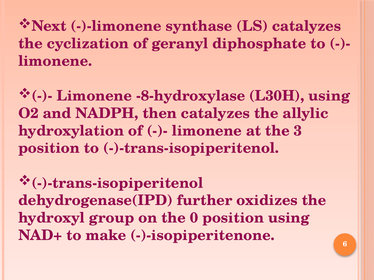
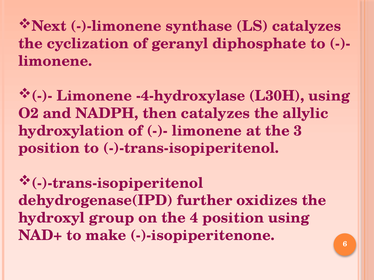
-8-hydroxylase: -8-hydroxylase -> -4-hydroxylase (191, 96)
0: 0 -> 4 (194, 218)
